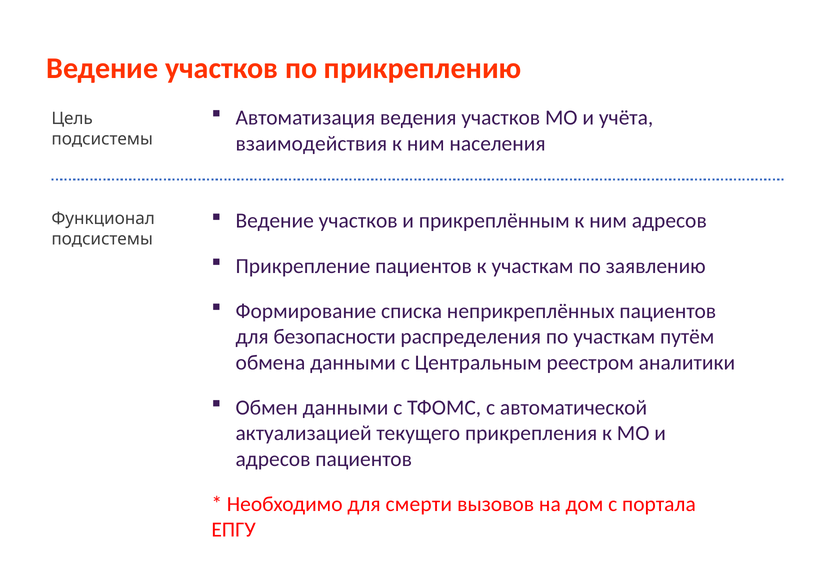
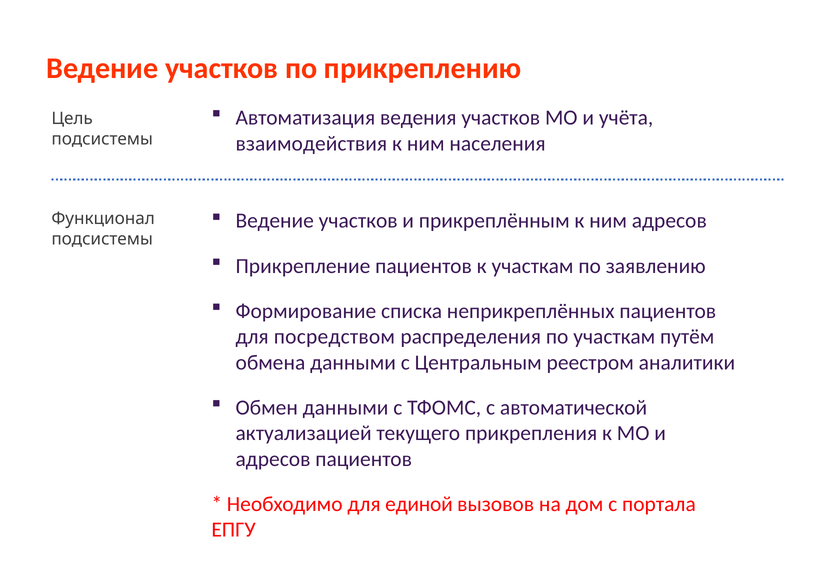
безопасности: безопасности -> посредством (334, 337)
смерти: смерти -> единой (419, 504)
